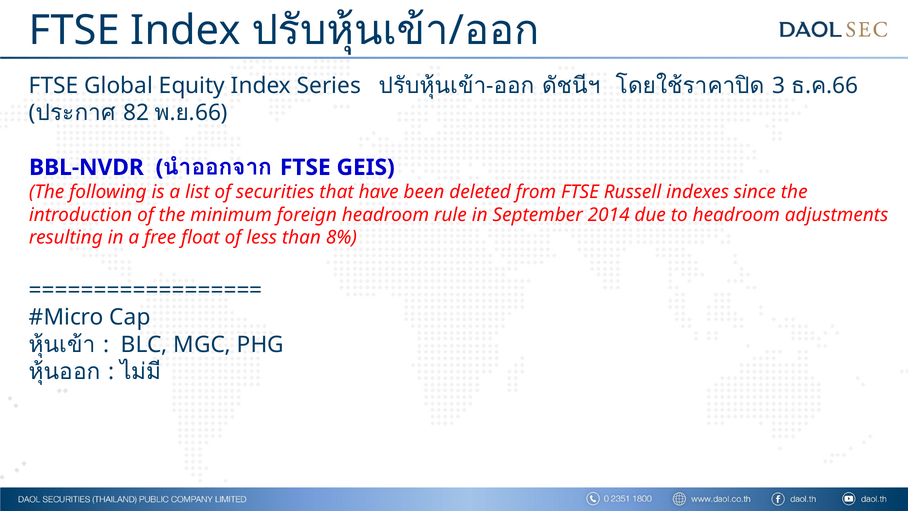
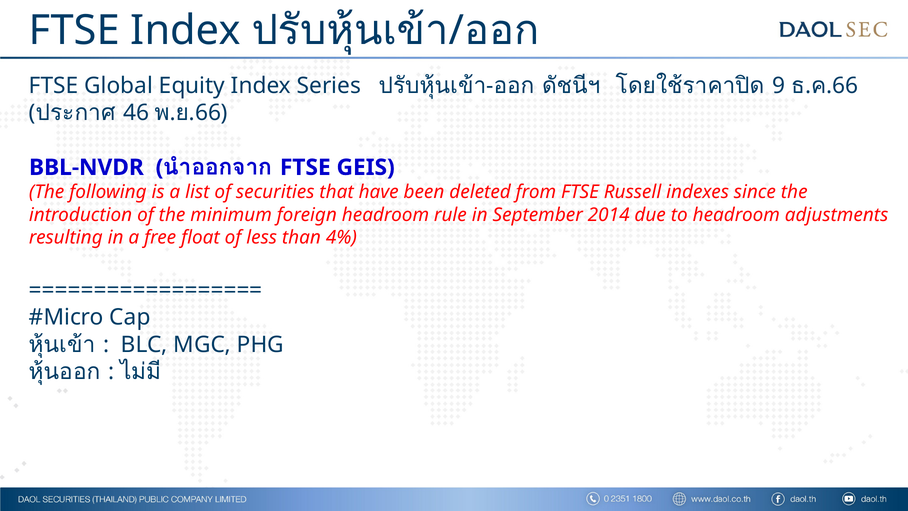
3: 3 -> 9 (779, 86)
82: 82 -> 46 (136, 113)
8%: 8% -> 4% (341, 237)
